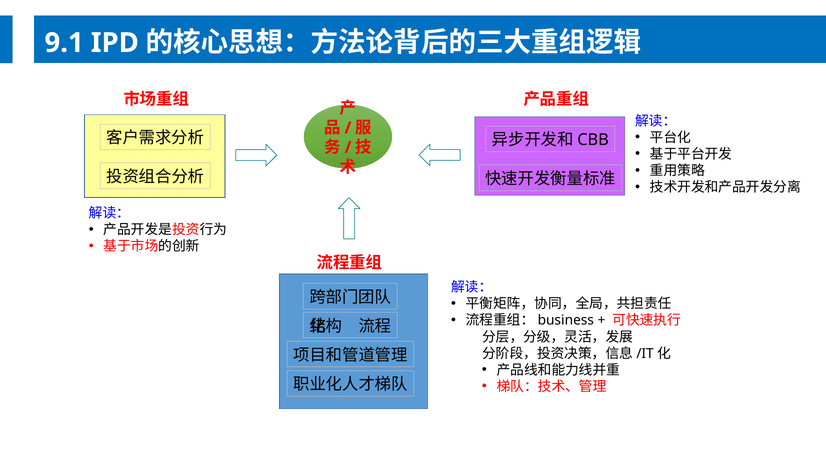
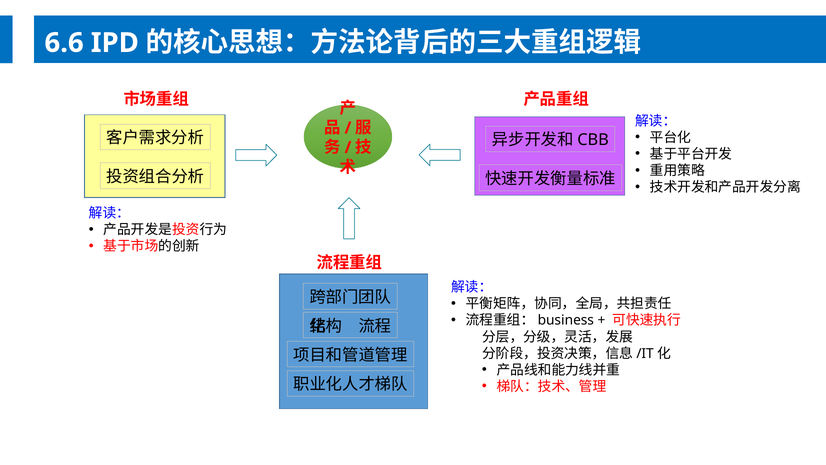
9.1: 9.1 -> 6.6 (64, 43)
